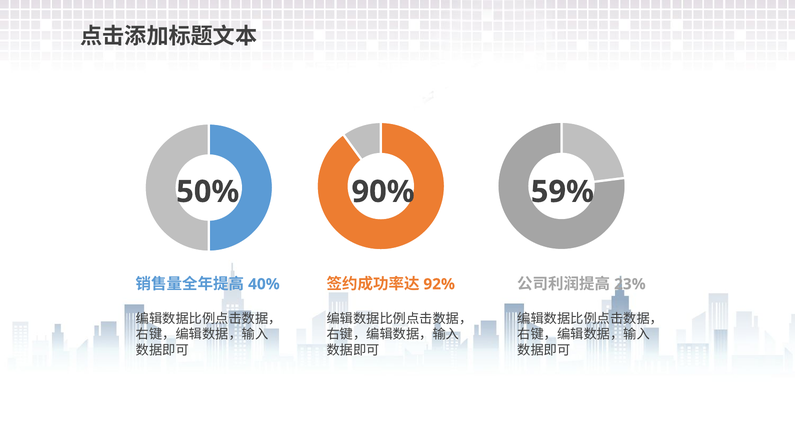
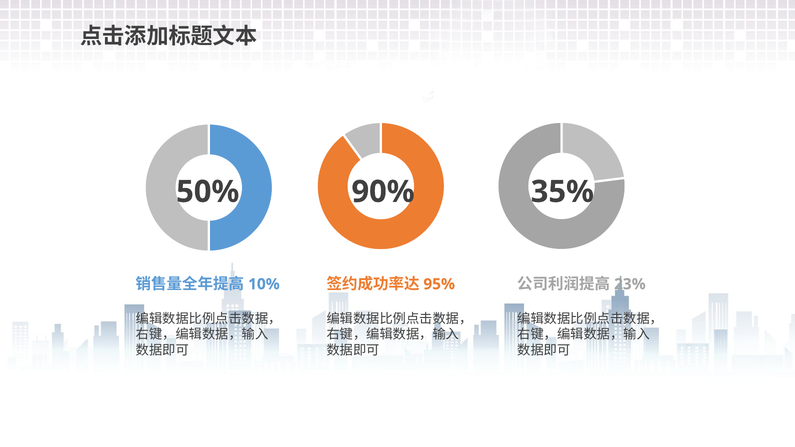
59%: 59% -> 35% (562, 192)
40%: 40% -> 10% (264, 284)
92%: 92% -> 95% (439, 284)
